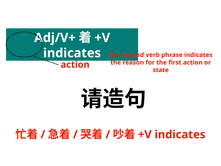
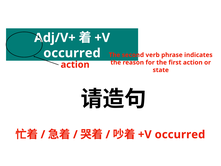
indicates: indicates -> occurred (72, 53)
indicates: indicates -> occurred (180, 134)
